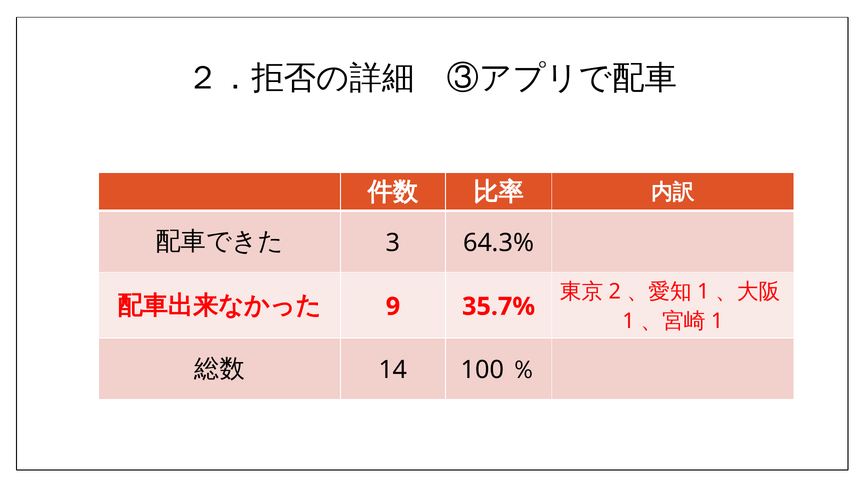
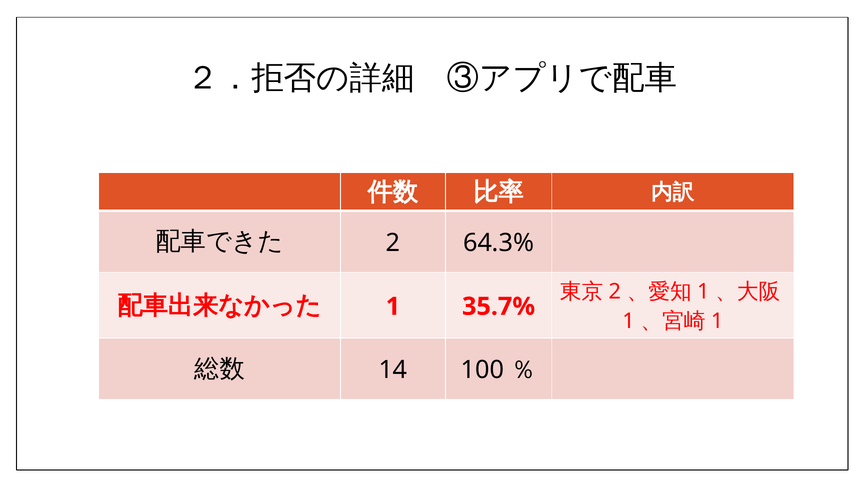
3: 3 -> 2 (393, 243)
9: 9 -> 1 (393, 306)
